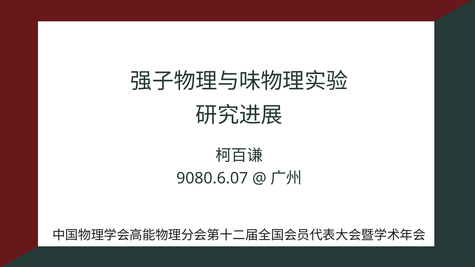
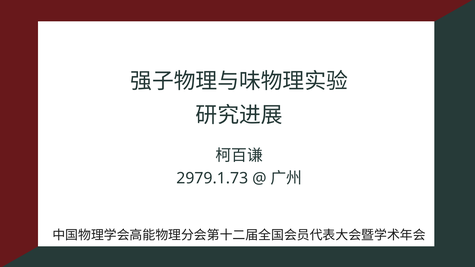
9080.6.07: 9080.6.07 -> 2979.1.73 (212, 178)
